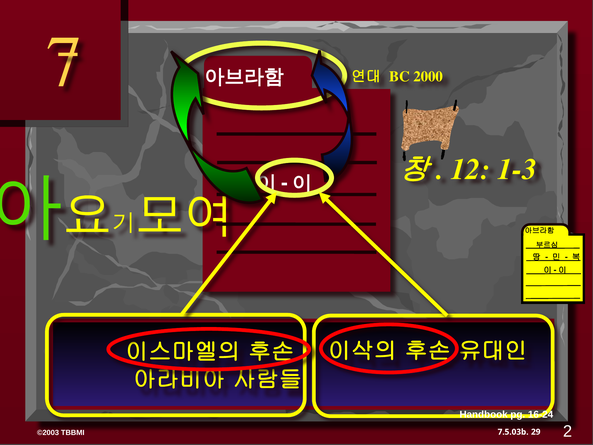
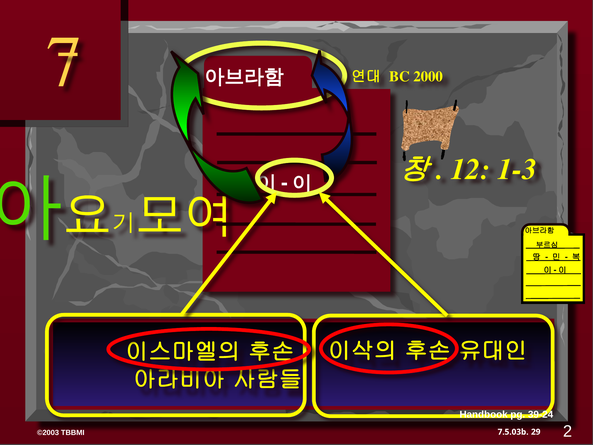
16-24: 16-24 -> 39-24 (541, 414)
